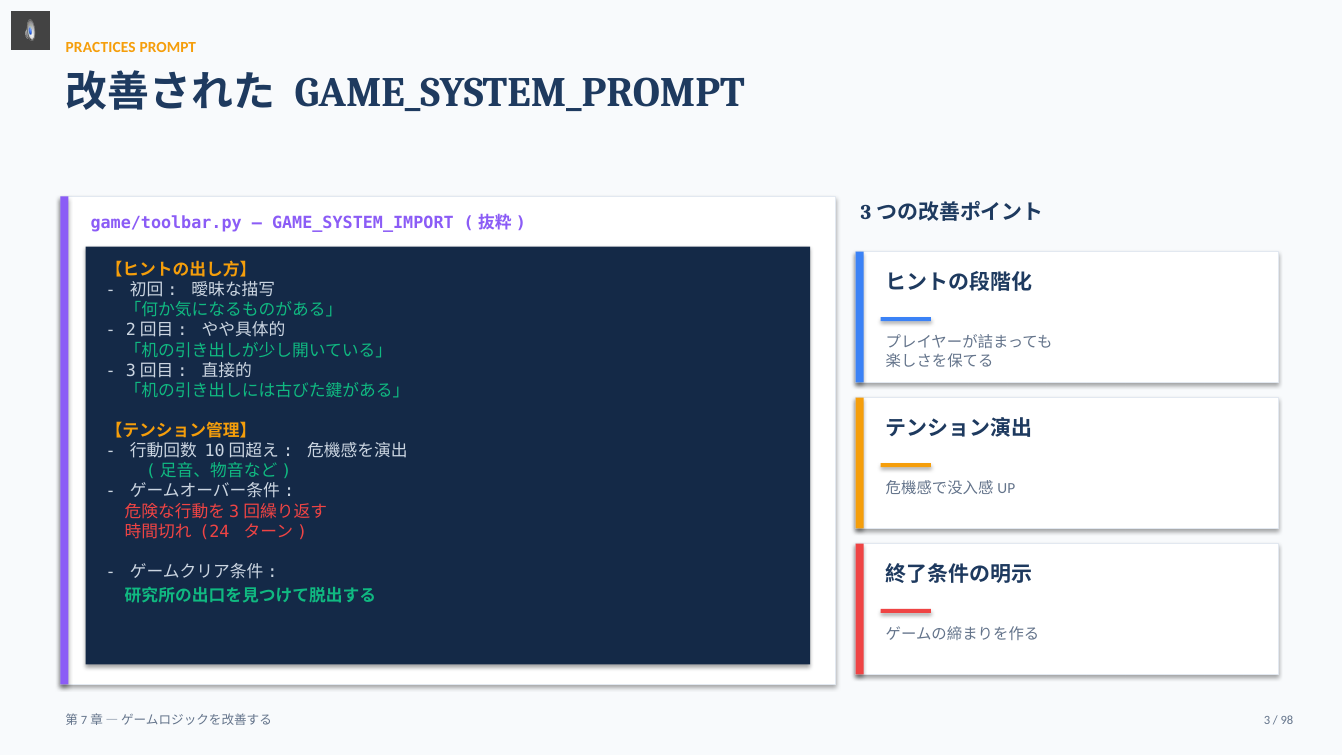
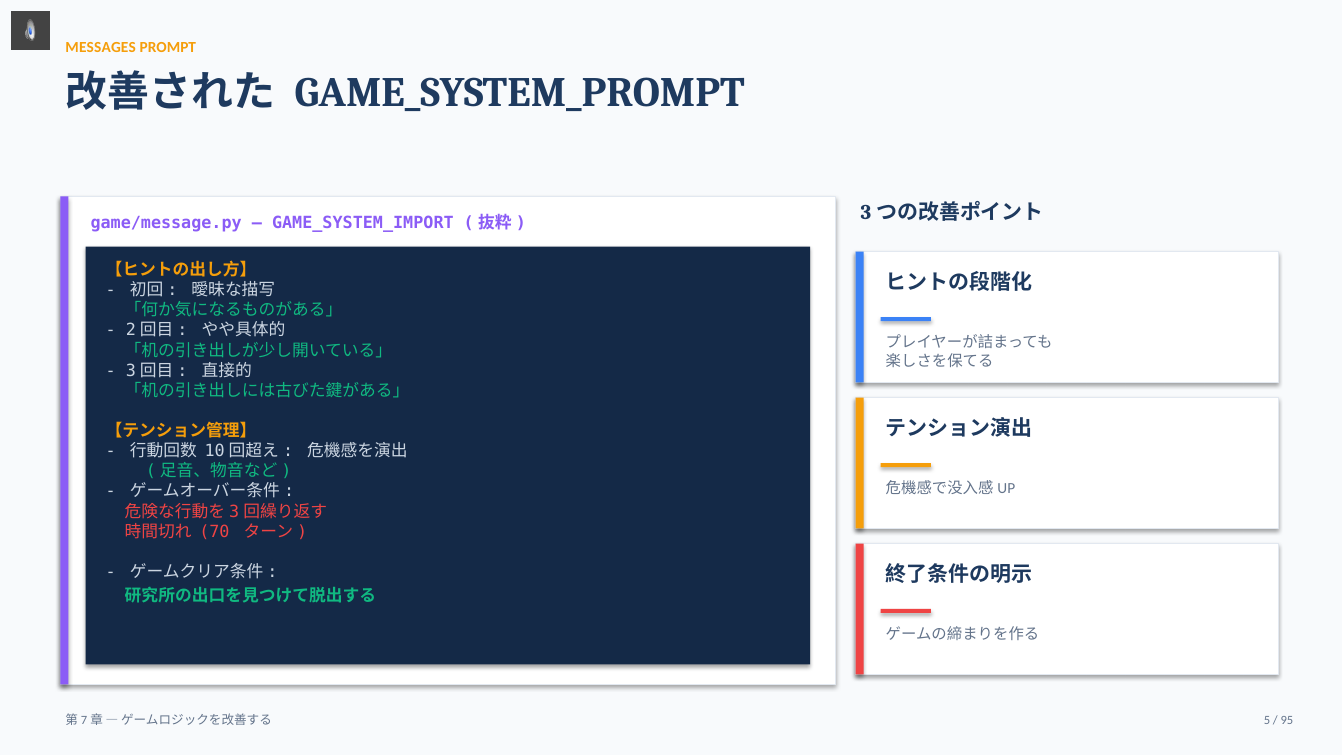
PRACTICES: PRACTICES -> MESSAGES (101, 48)
game/toolbar.py: game/toolbar.py -> game/message.py (166, 223)
24: 24 -> 70 (214, 532)
3: 3 -> 5 (1267, 720)
98: 98 -> 95 (1287, 720)
